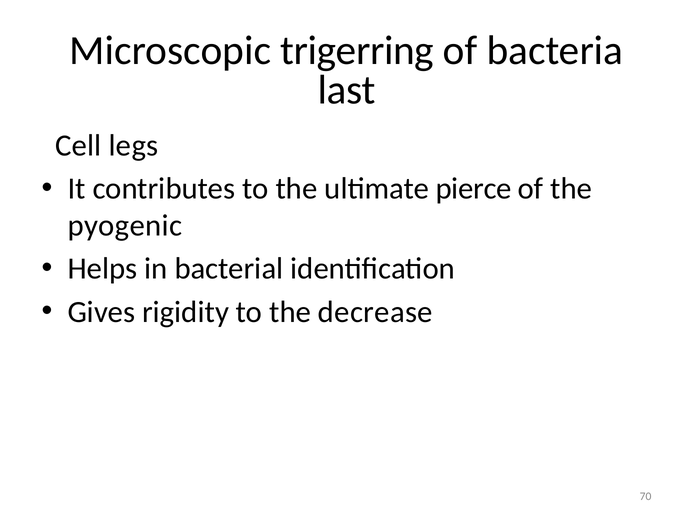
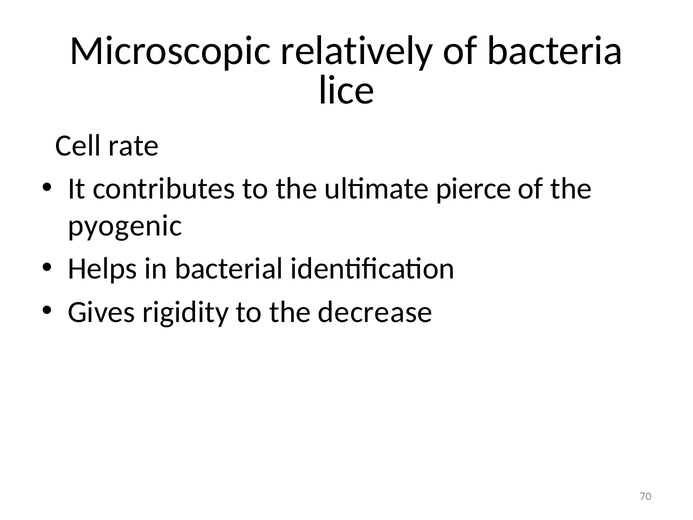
trigerring: trigerring -> relatively (357, 50)
last: last -> lice (346, 90)
legs: legs -> rate (134, 145)
